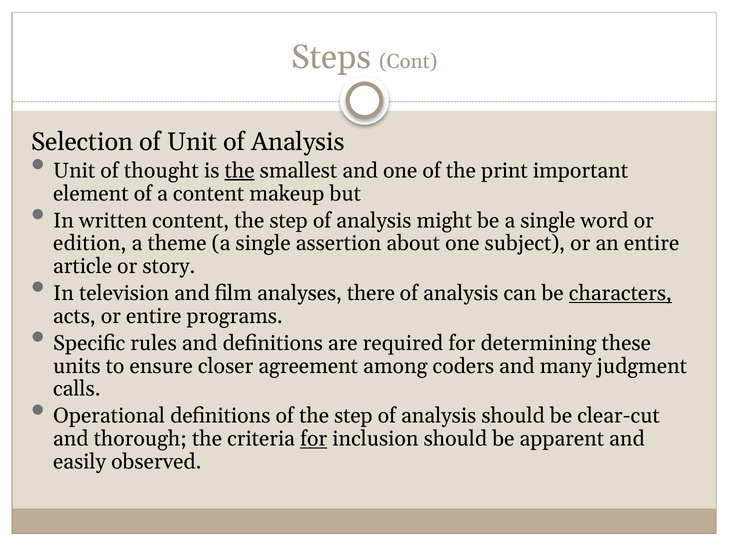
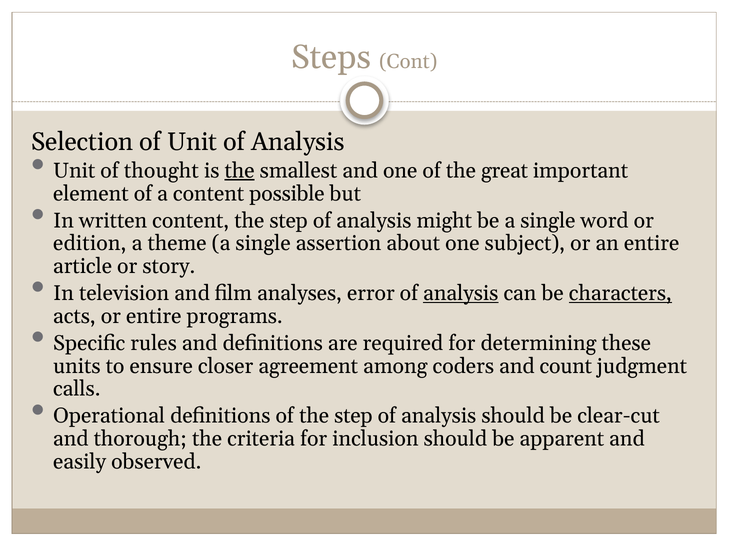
print: print -> great (505, 171)
makeup: makeup -> possible (287, 194)
there: there -> error (371, 294)
analysis underline: none -> present (461, 294)
many: many -> count (566, 367)
for underline: present -> none (314, 439)
